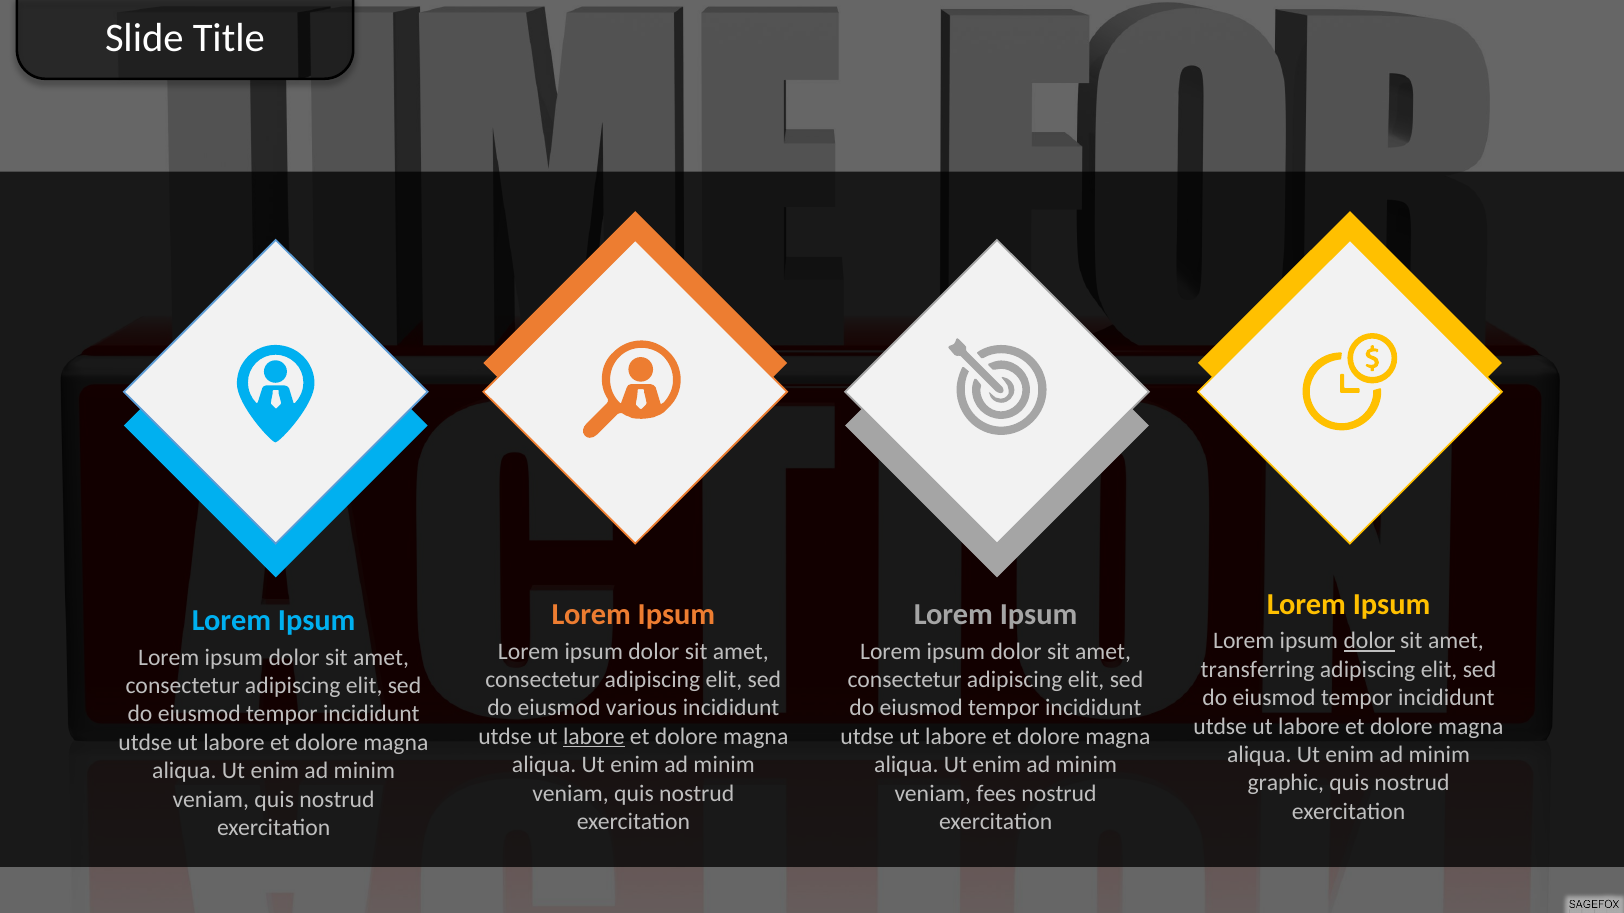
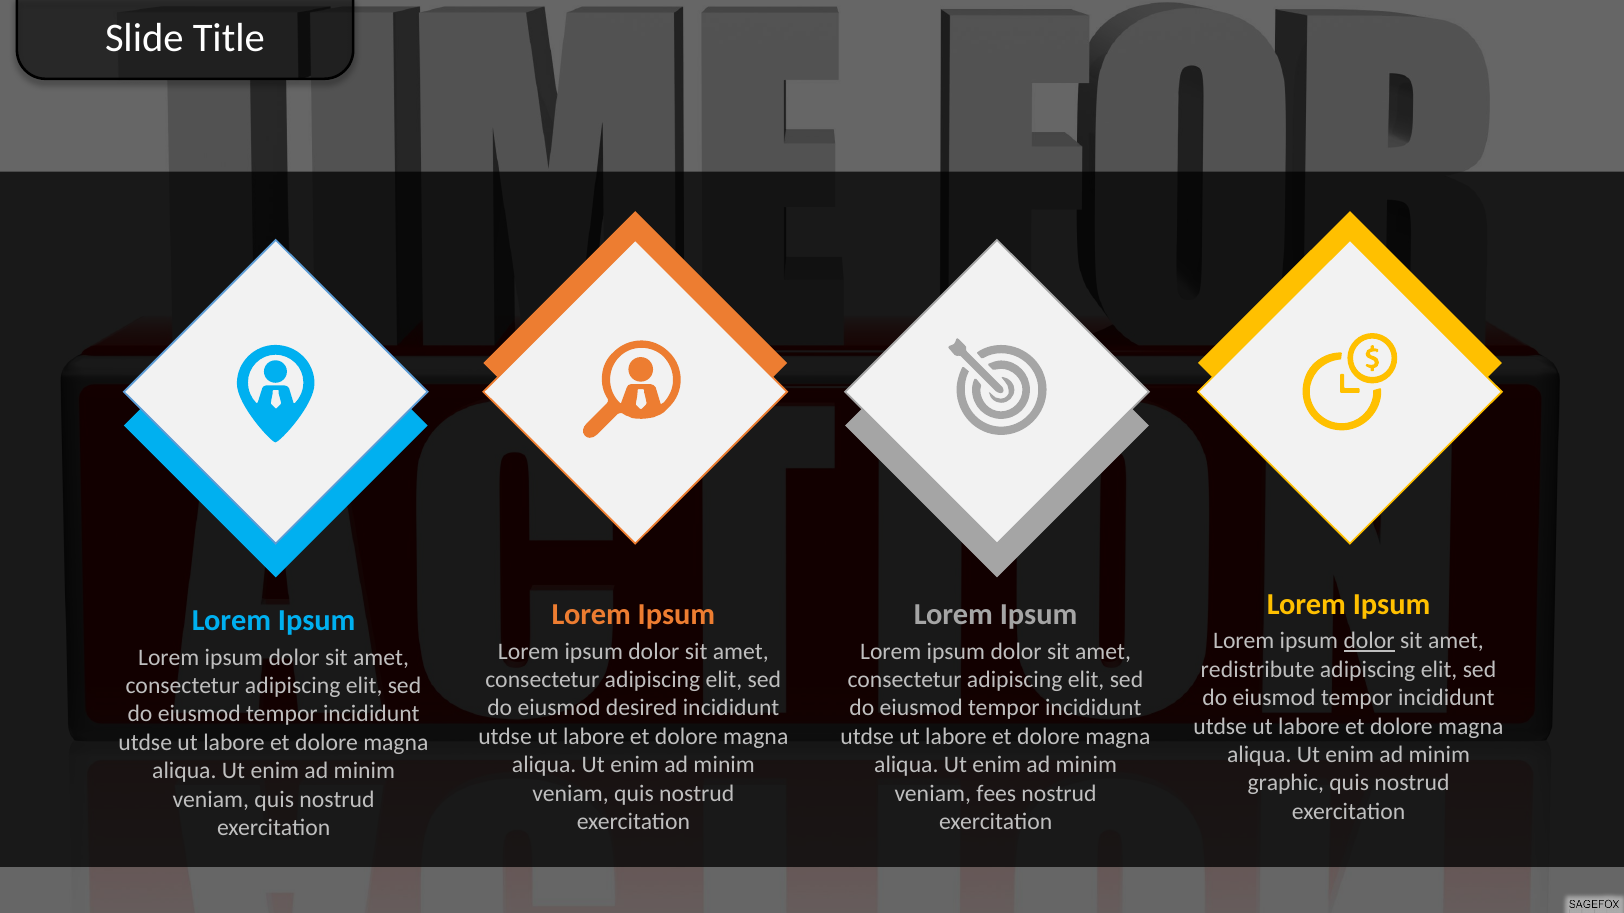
transferring: transferring -> redistribute (1258, 670)
various: various -> desired (642, 708)
labore underline: present -> none (594, 737)
